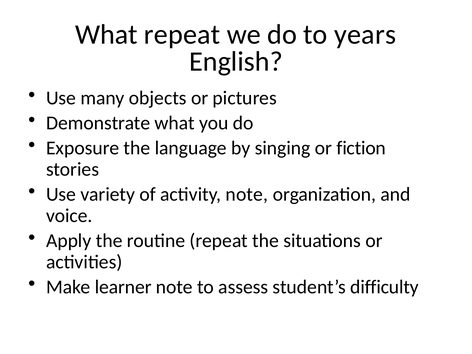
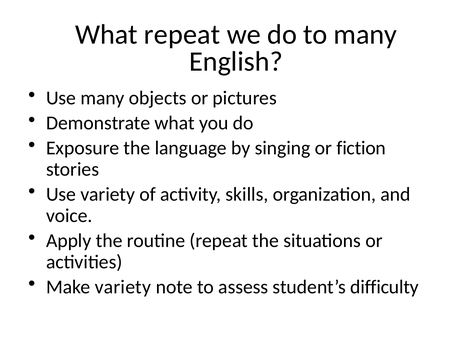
to years: years -> many (365, 34)
activity note: note -> skills (247, 194)
Make learner: learner -> variety (123, 287)
